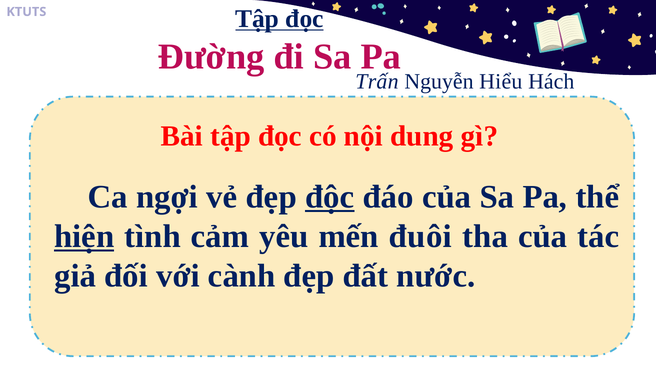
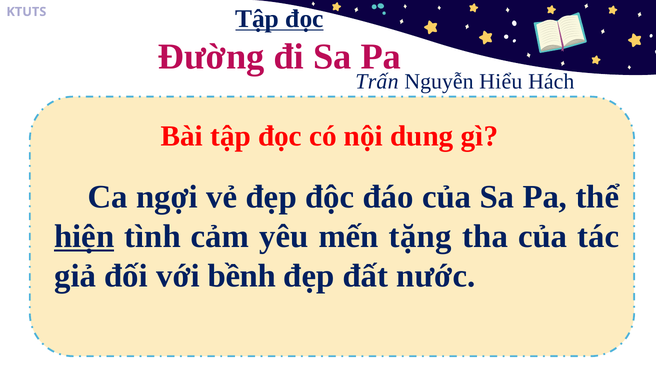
độc underline: present -> none (330, 197)
đuôi: đuôi -> tặng (420, 236)
cành: cành -> bềnh (242, 276)
